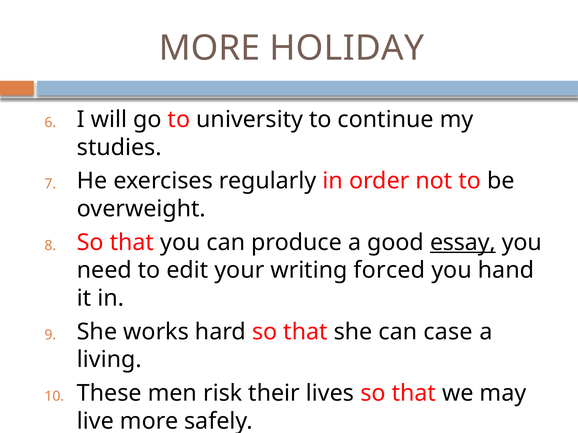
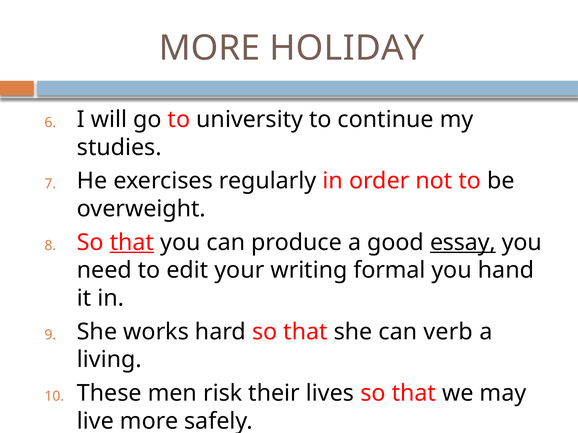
that underline: none -> present (132, 243)
forced: forced -> formal (390, 271)
case: case -> verb (448, 332)
